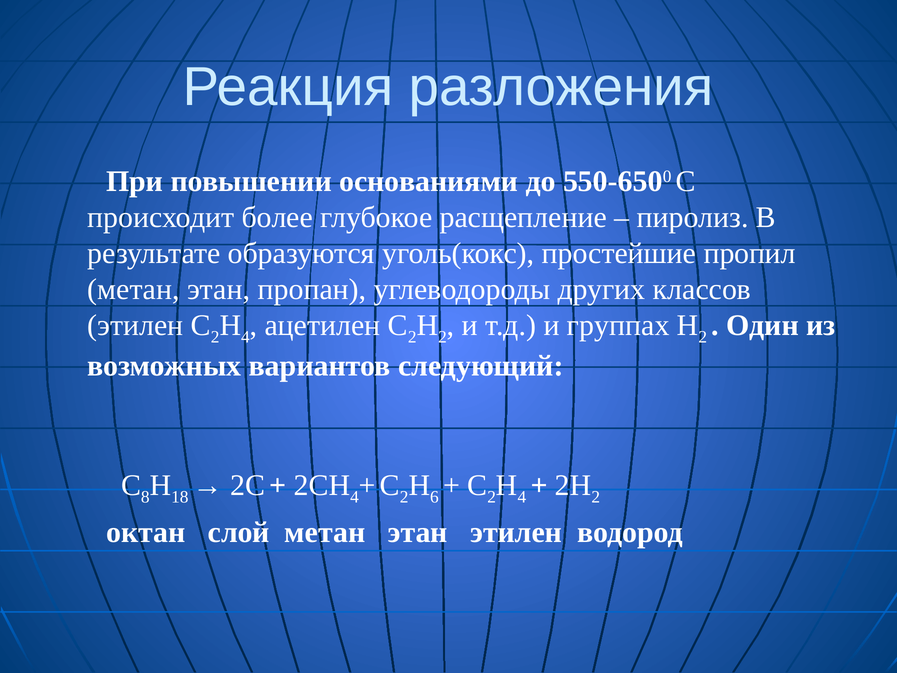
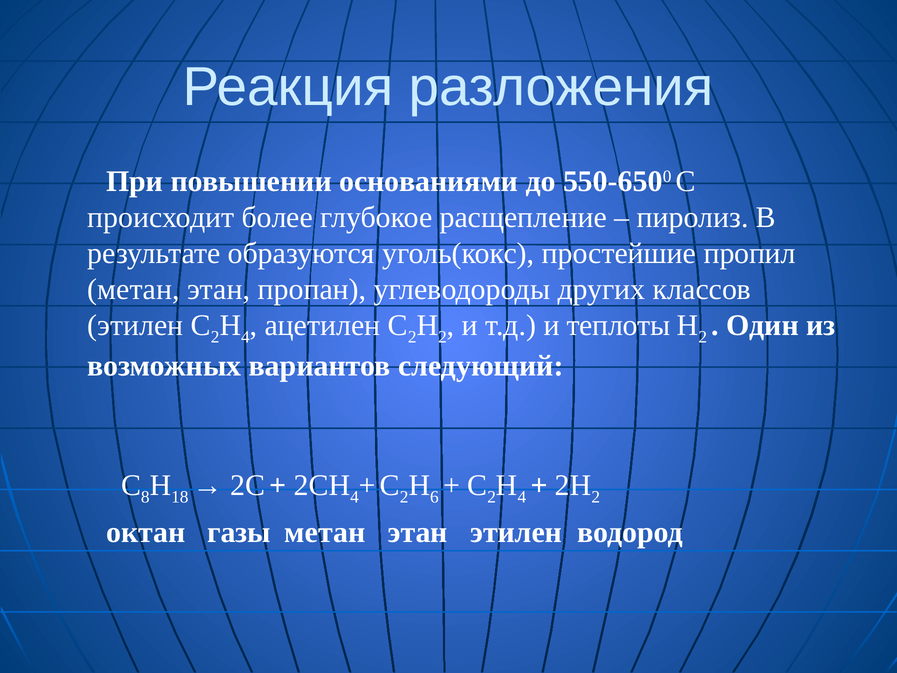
группах: группах -> теплоты (618, 325)
слой: слой -> газы (239, 532)
